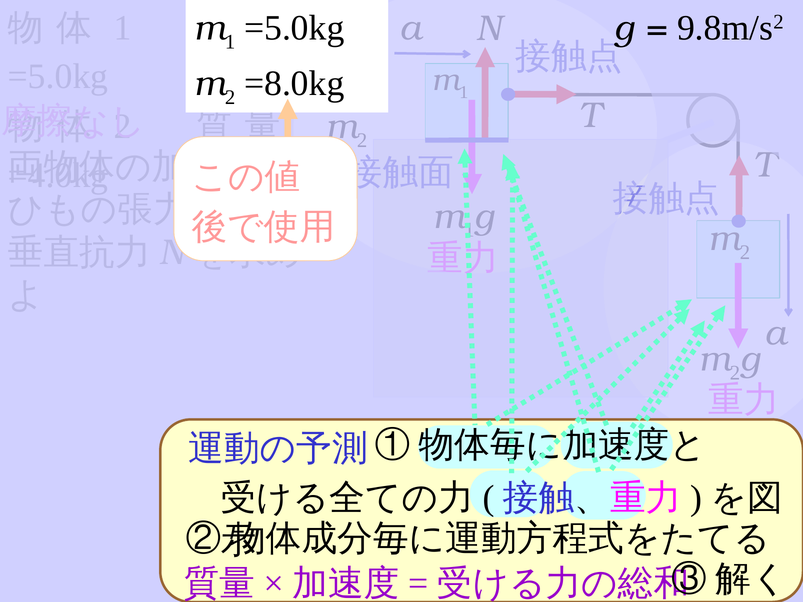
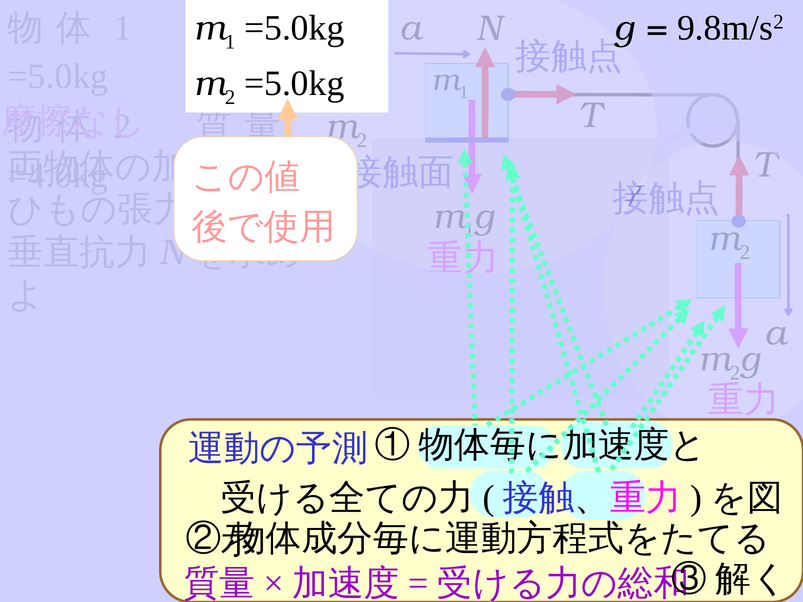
=8.0kg: =8.0kg -> =5.0kg (294, 84)
